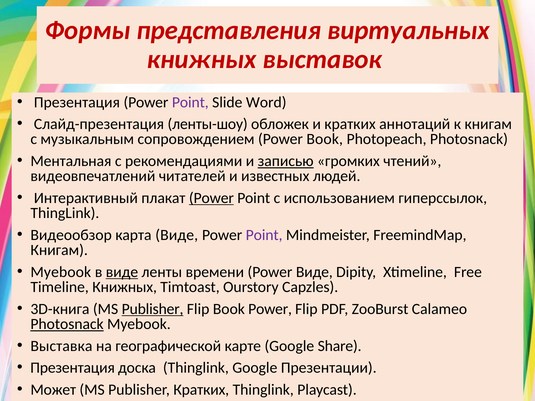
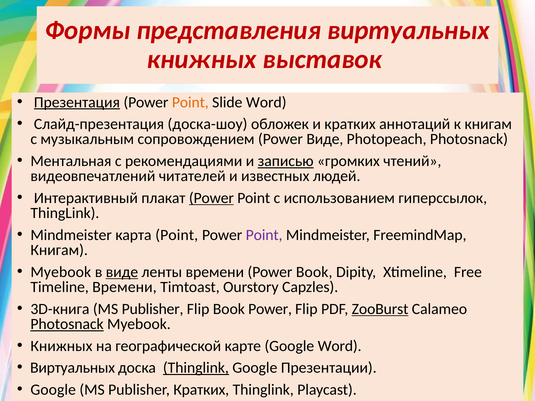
Презентация underline: none -> present (77, 102)
Point colour: purple -> orange (190, 102)
ленты-шоу: ленты-шоу -> доска-шоу (208, 124)
Power Book: Book -> Виде (325, 139)
Видеообзор: Видеообзор -> Mindmeister (71, 235)
карта Виде: Виде -> Point (177, 235)
Power Виде: Виде -> Book (314, 272)
Timeline Книжных: Книжных -> Времени (124, 287)
Publisher underline: present -> none (153, 309)
ZooBurst underline: none -> present (380, 309)
Выставка: Выставка -> Книжных (61, 346)
Google Share: Share -> Word (340, 346)
Презентация: Презентация -> Виртуальных (73, 368)
Thinglink underline: none -> present (196, 368)
Может: Может -> Google (53, 390)
